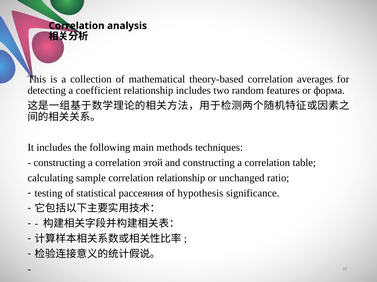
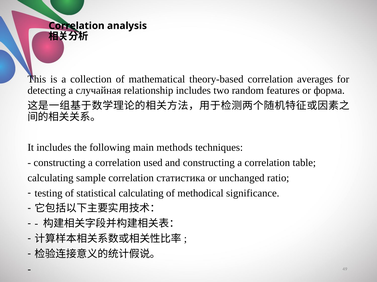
coefficient: coefficient -> случайная (98, 91)
этой: этой -> used (153, 163)
correlation relationship: relationship -> статистика (181, 178)
statistical рассеяния: рассеяния -> calculating (141, 194)
hypothesis: hypothesis -> methodical (201, 194)
